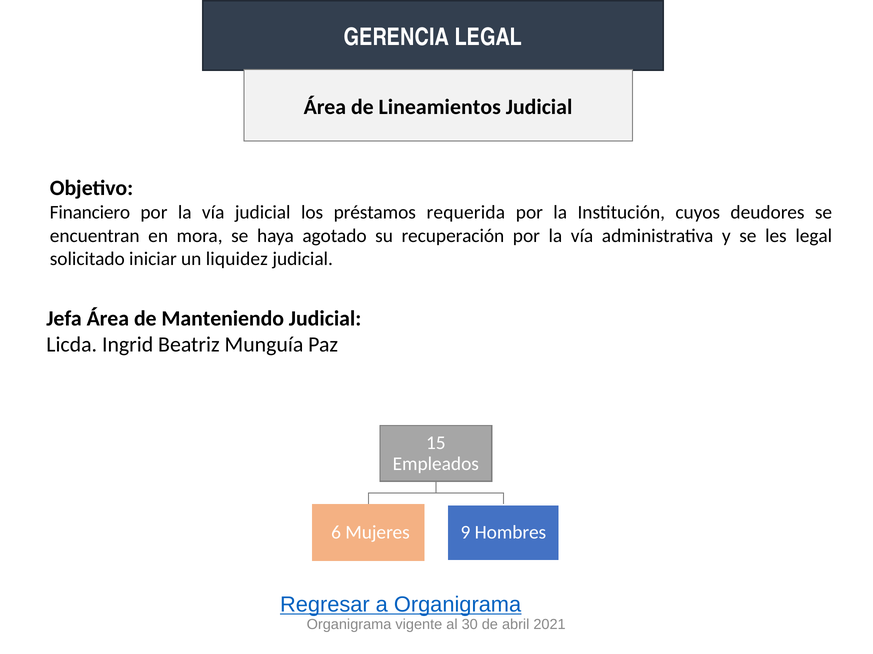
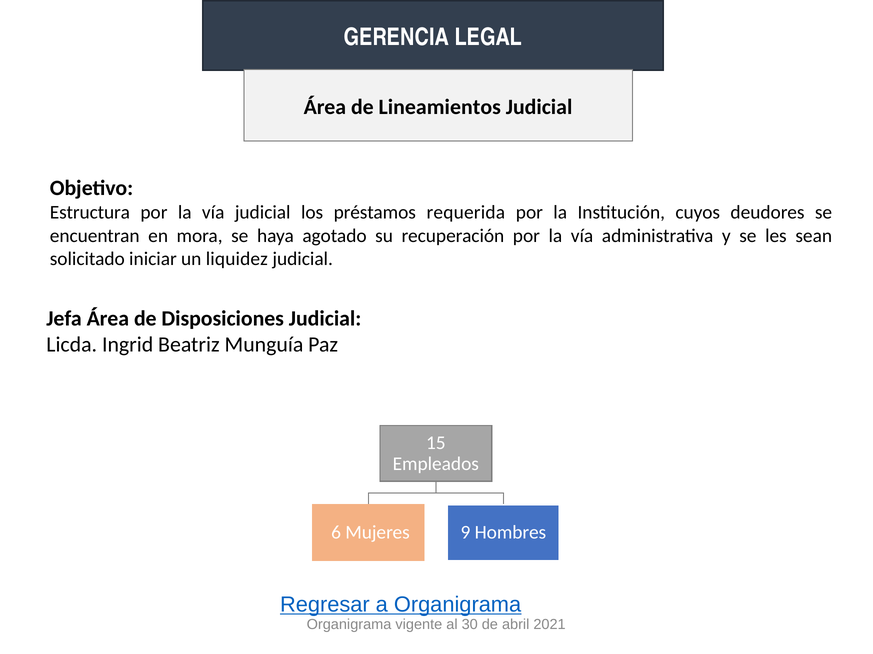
Financiero: Financiero -> Estructura (90, 213)
les legal: legal -> sean (814, 236)
Manteniendo: Manteniendo -> Disposiciones (223, 319)
